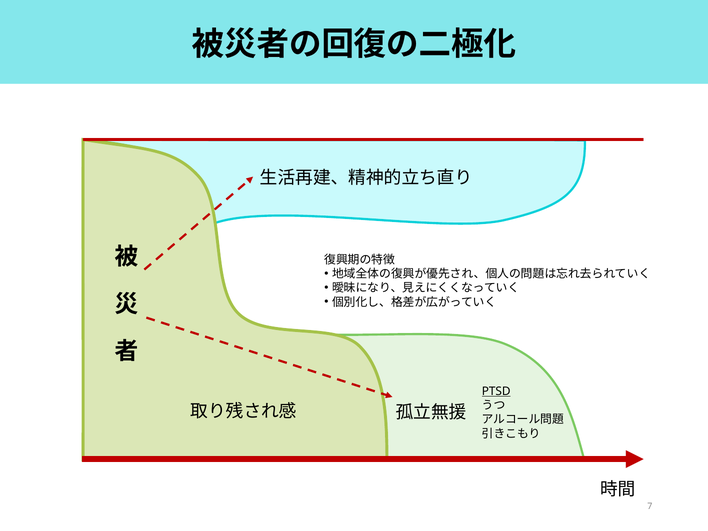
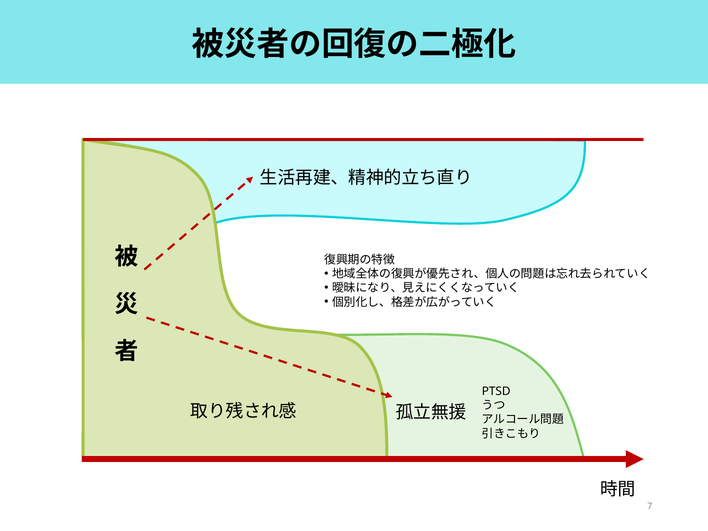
PTSD underline: present -> none (496, 391)
